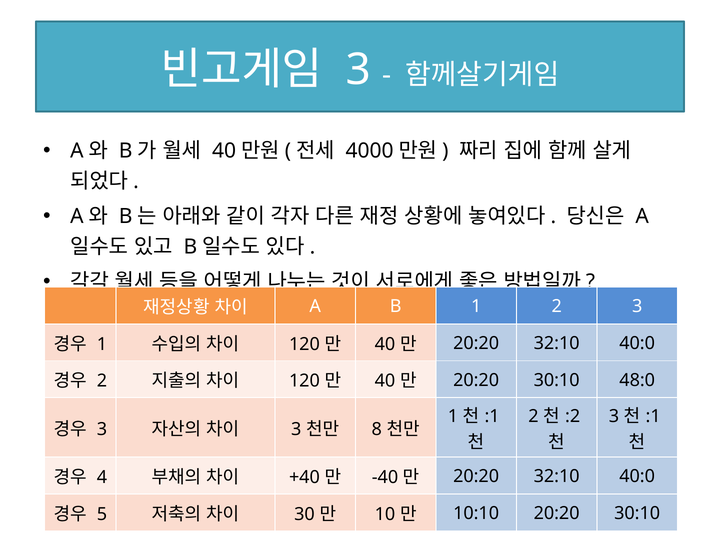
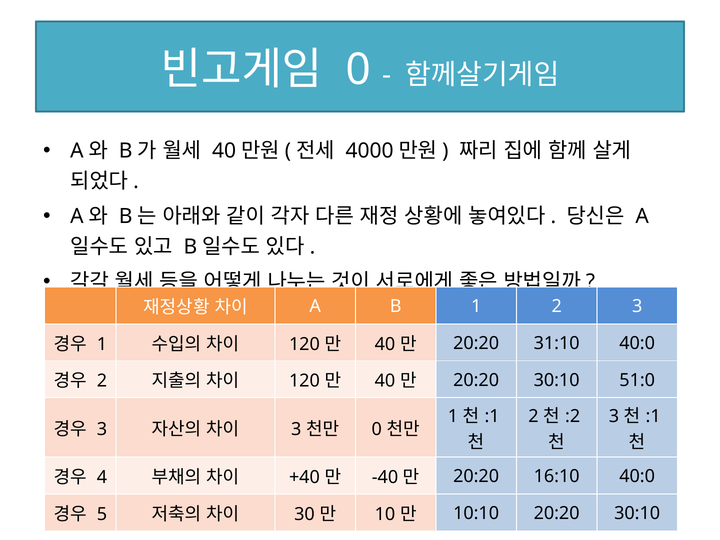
3: 3 -> 0 (358, 70)
32:10: 32:10 -> 31:10 (557, 343)
48:0: 48:0 -> 51:0 (637, 380)
8: 8 -> 0 (377, 429)
32:10: 32:10 -> 16:10 (557, 476)
